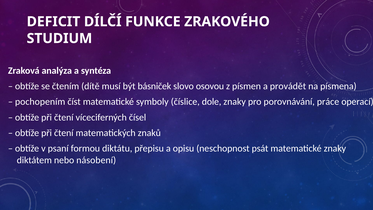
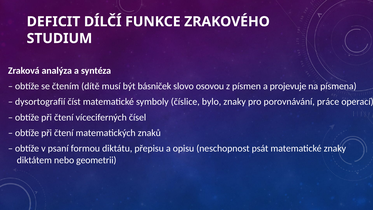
provádět: provádět -> projevuje (288, 86)
pochopením: pochopením -> dysortografií (40, 102)
dole: dole -> bylo (212, 102)
násobení: násobení -> geometrii (96, 160)
